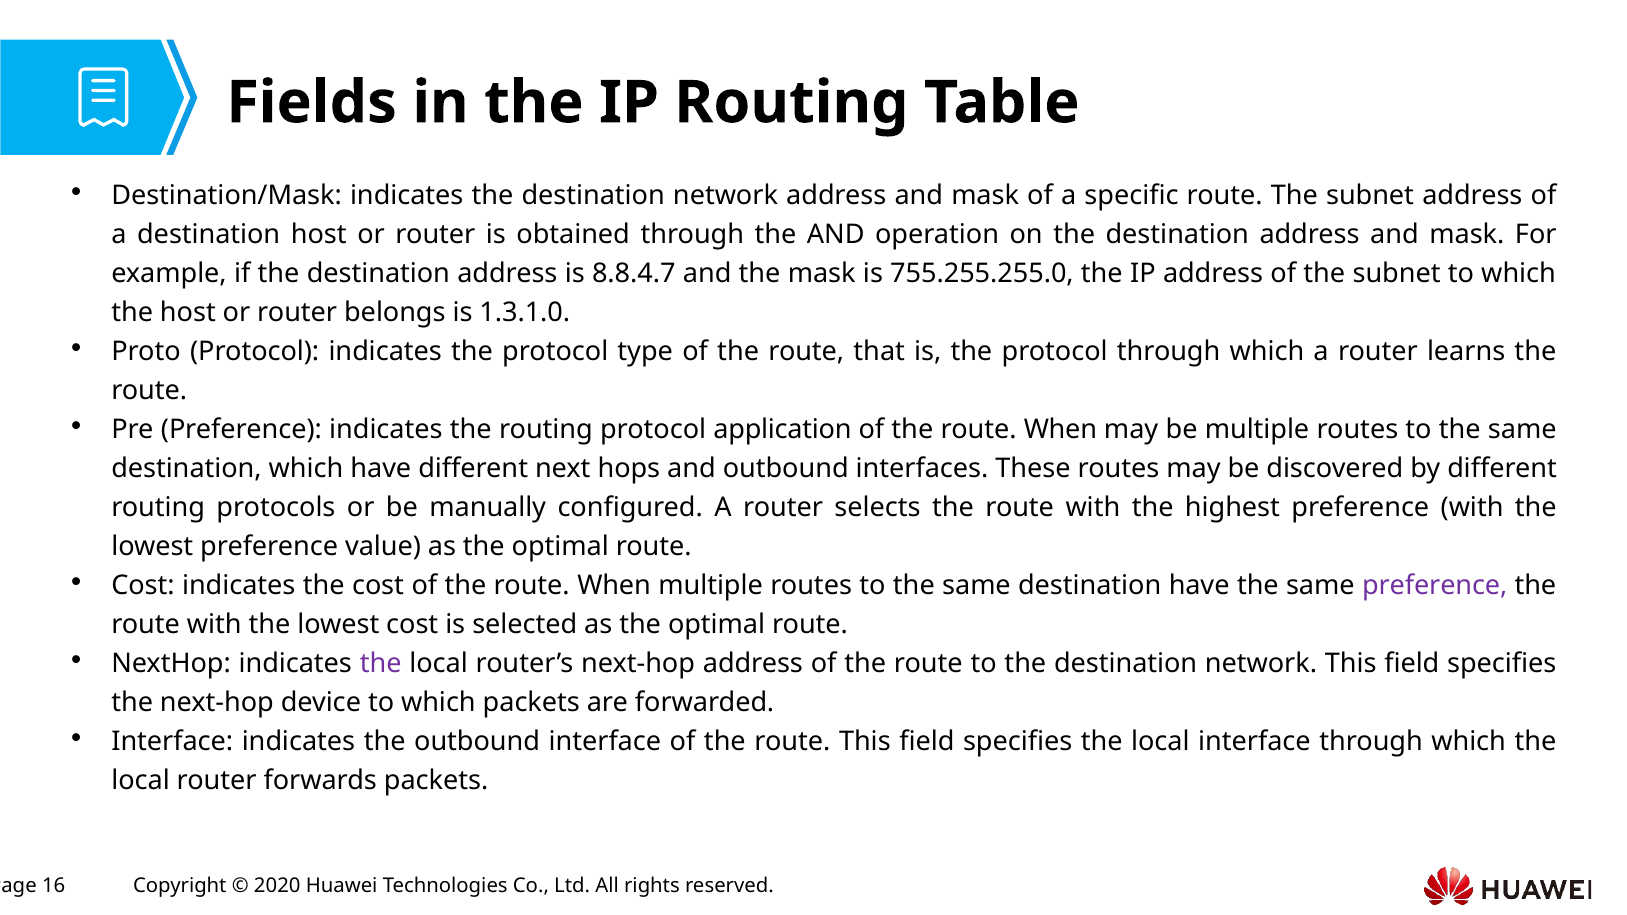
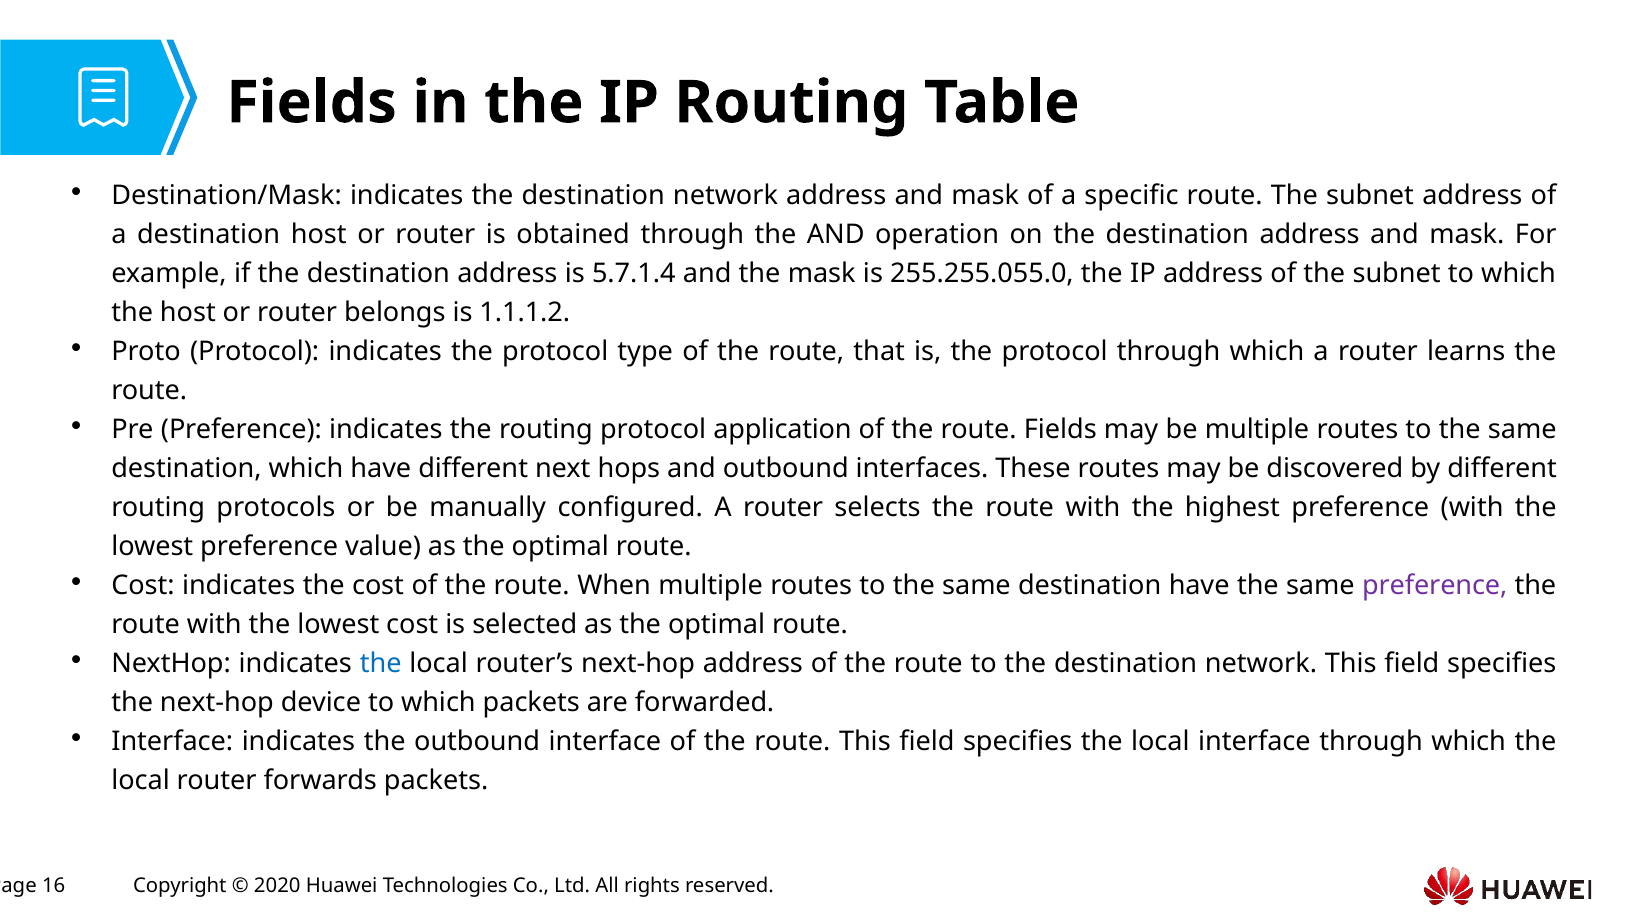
8.8.4.7: 8.8.4.7 -> 5.7.1.4 (634, 274)
755.255.255.0: 755.255.255.0 -> 255.255.055.0 (982, 274)
1.3.1.0: 1.3.1.0 -> 1.1.1.2 (525, 313)
When: When -> Fields (1060, 430)
the colour: purple -> blue (381, 664)
